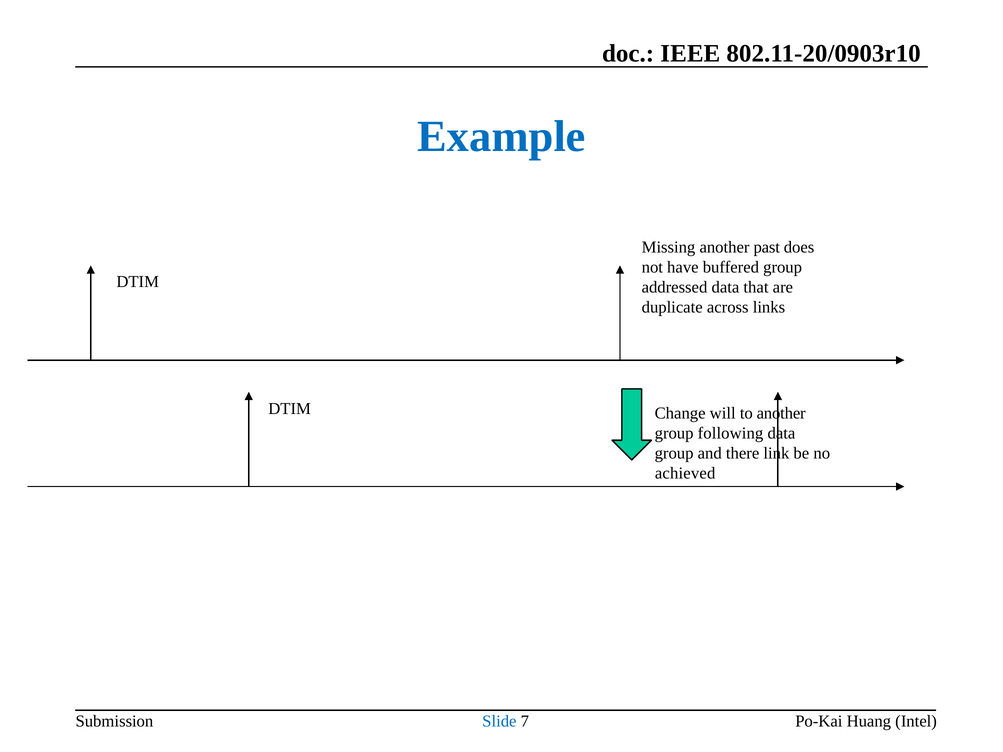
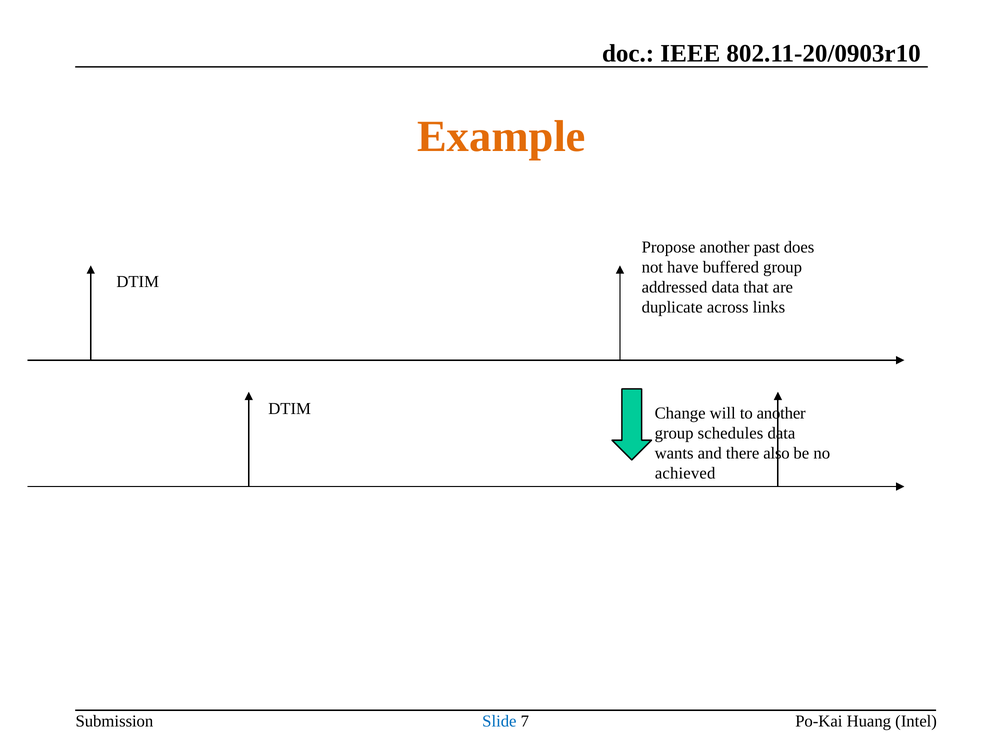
Example colour: blue -> orange (501, 137)
Missing: Missing -> Propose (669, 247)
following: following -> schedules (731, 433)
group: group -> wants (674, 454)
link: link -> also (777, 454)
